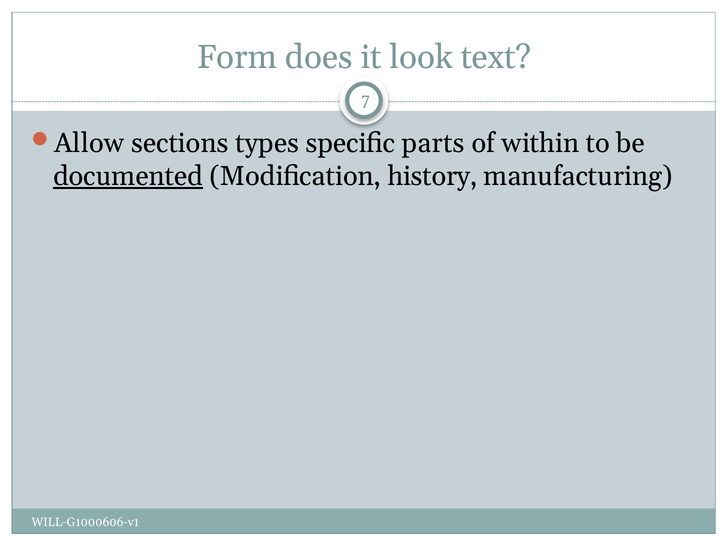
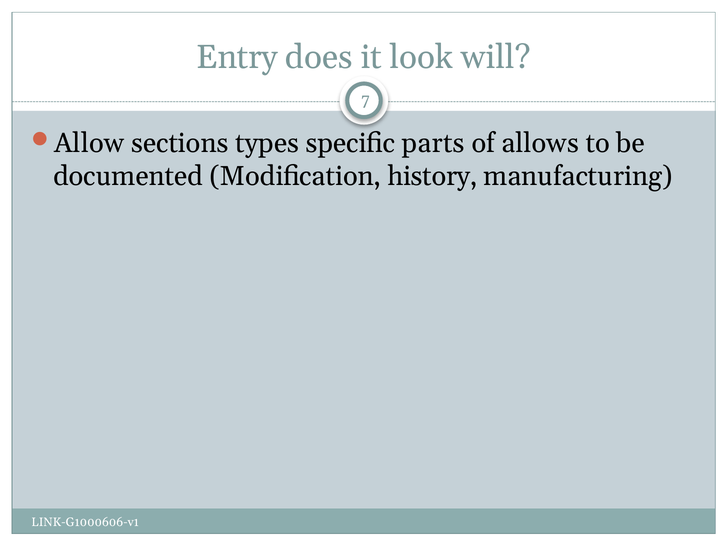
Form: Form -> Entry (237, 57)
text: text -> will (496, 57)
within: within -> allows (540, 143)
documented underline: present -> none (128, 176)
WILL-G1000606-v1: WILL-G1000606-v1 -> LINK-G1000606-v1 (85, 522)
